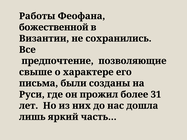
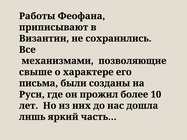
божественной: божественной -> приписывают (54, 27)
предпочтение: предпочтение -> механизмами (58, 61)
31: 31 -> 10 (156, 95)
